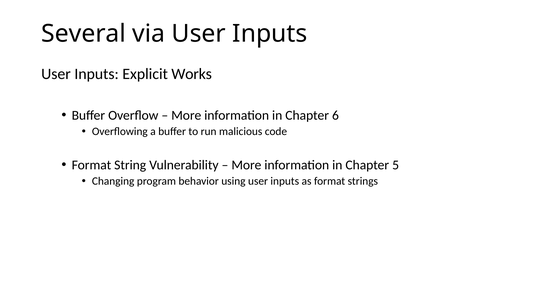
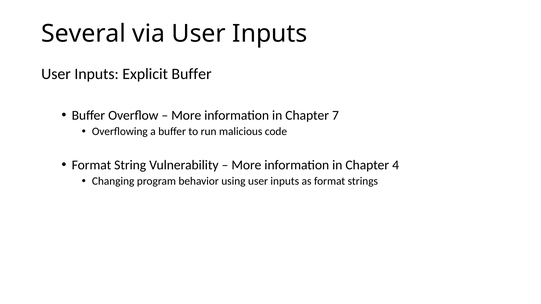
Explicit Works: Works -> Buffer (192, 74)
6: 6 -> 7 (335, 115)
5: 5 -> 4 (396, 165)
